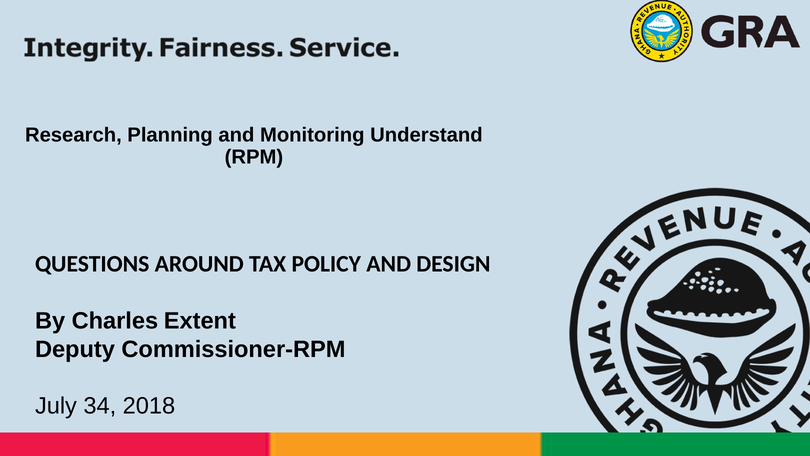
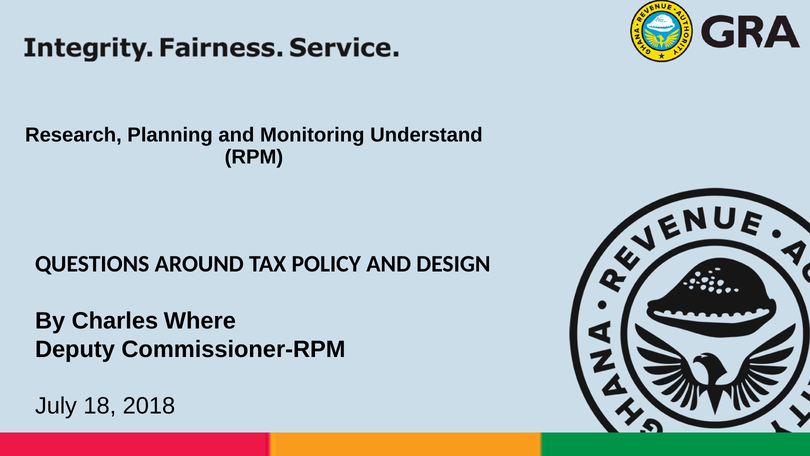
Extent: Extent -> Where (200, 321)
34: 34 -> 18 (100, 406)
